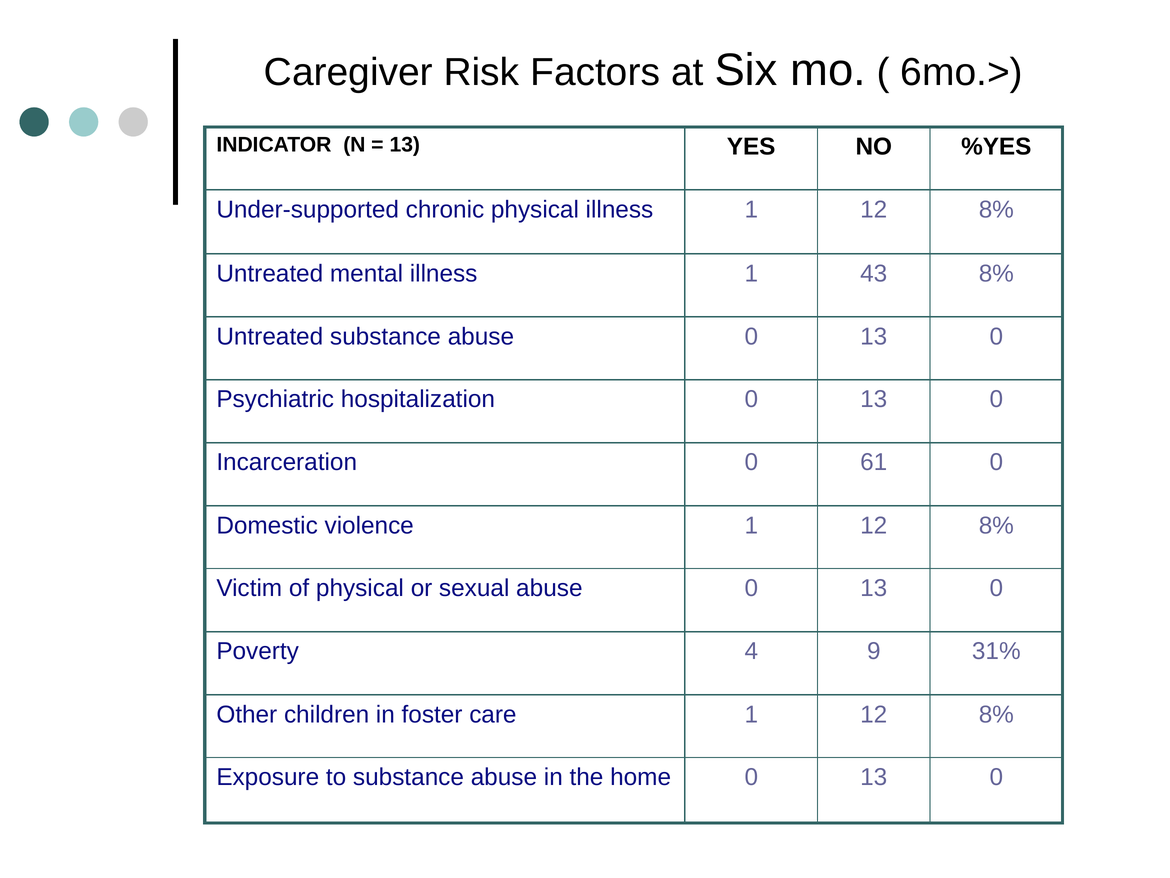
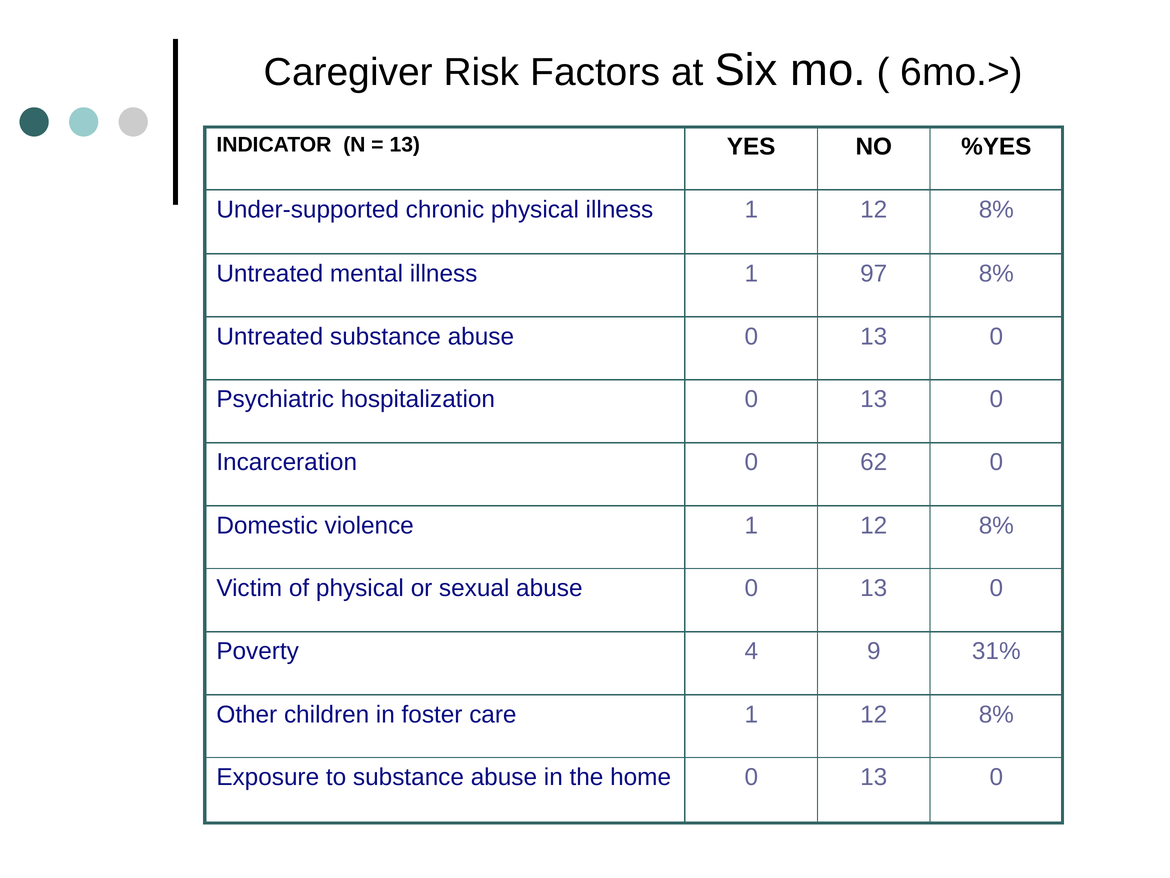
43: 43 -> 97 (874, 273)
61: 61 -> 62 (874, 462)
